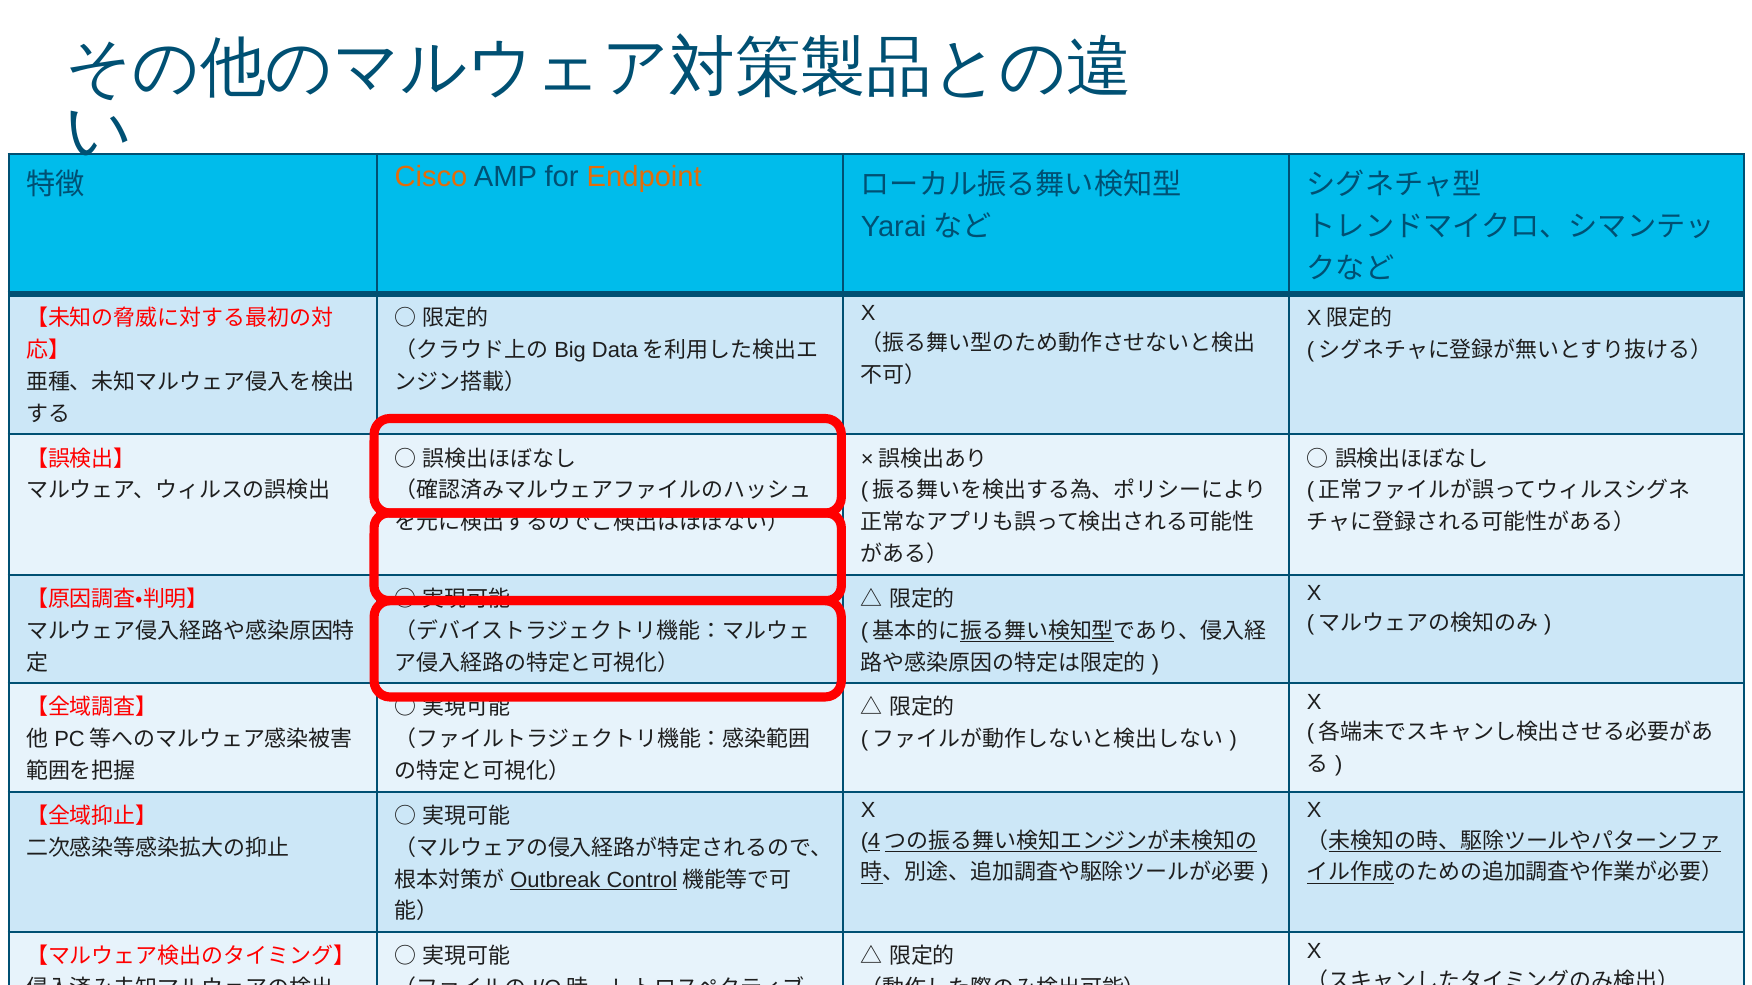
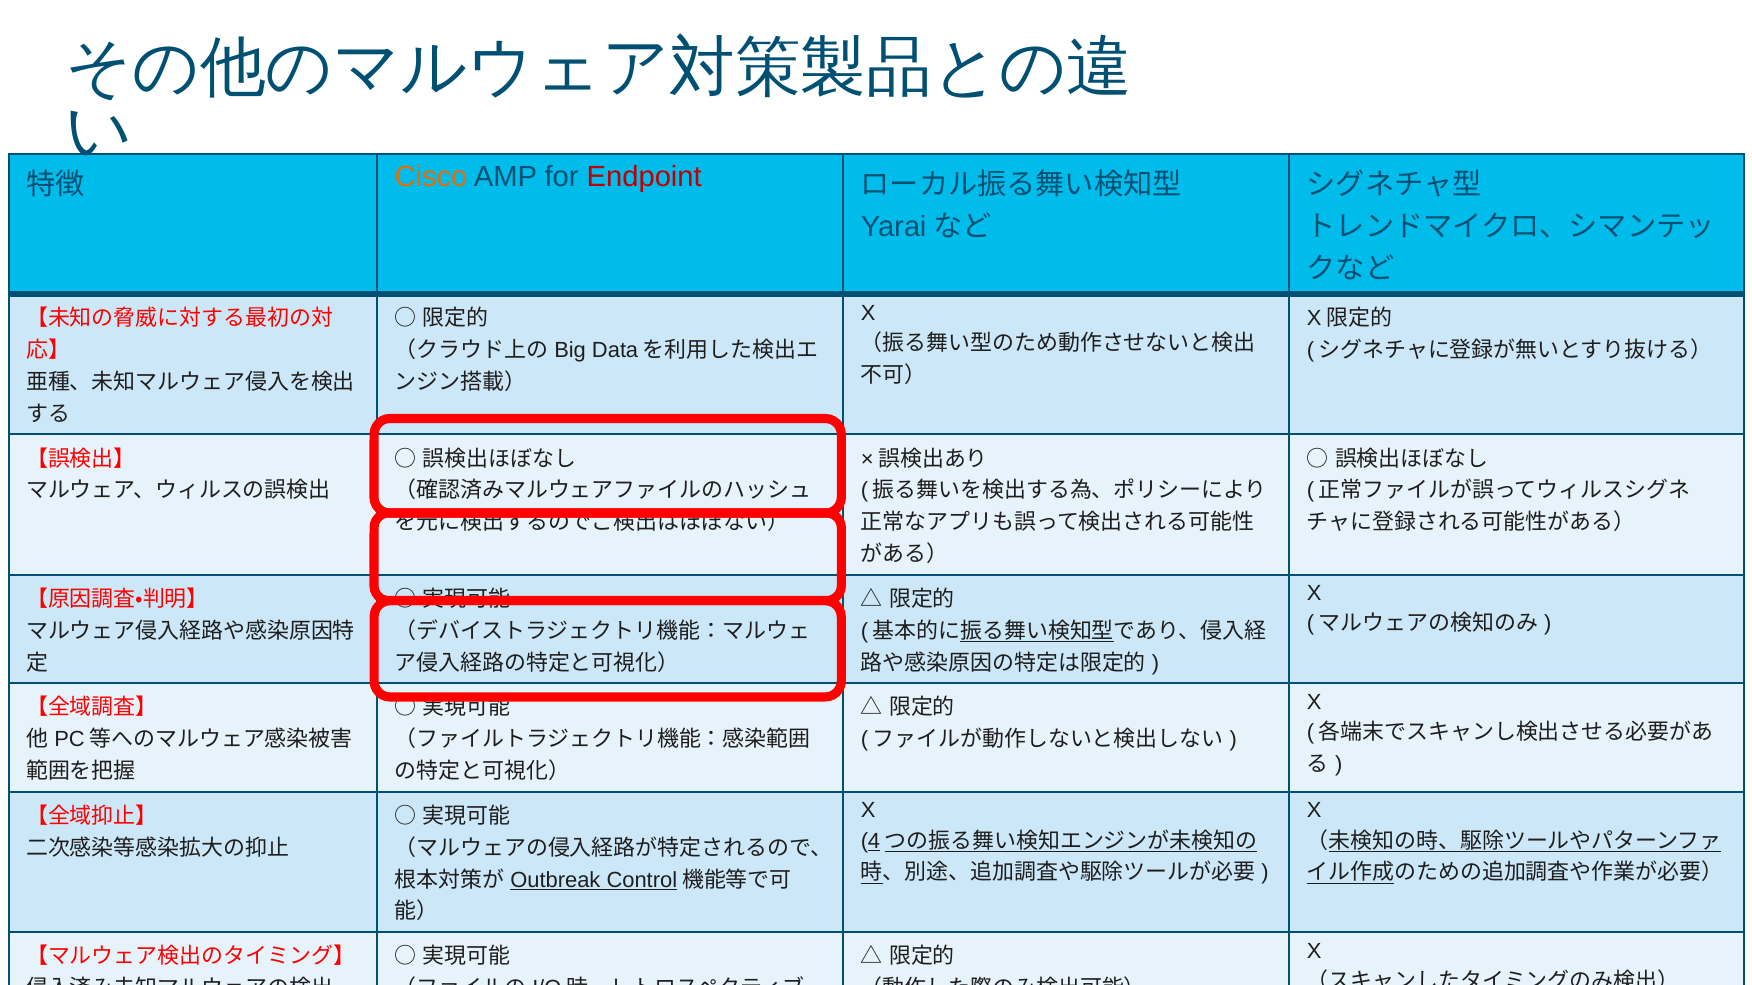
Endpoint colour: orange -> red (644, 177)
